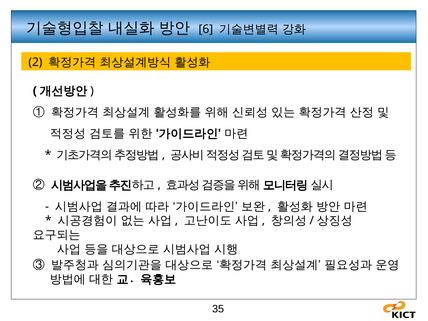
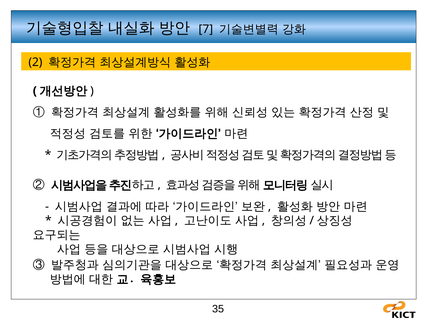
6: 6 -> 7 (206, 29)
